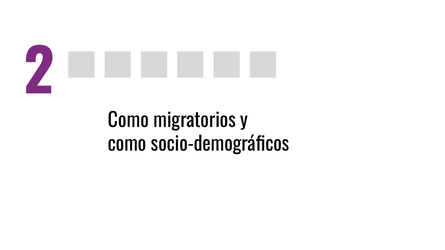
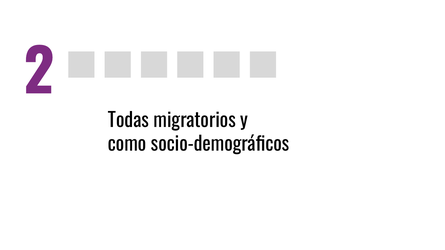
Como: Como -> Todas (128, 121)
